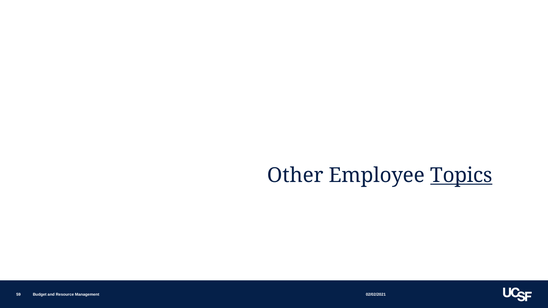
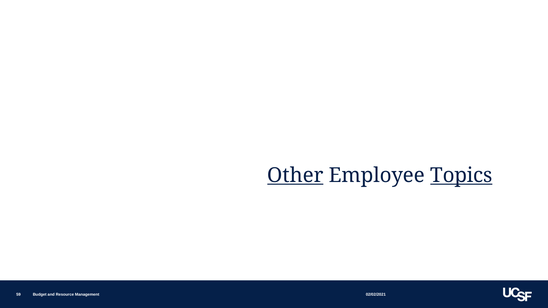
Other underline: none -> present (295, 176)
